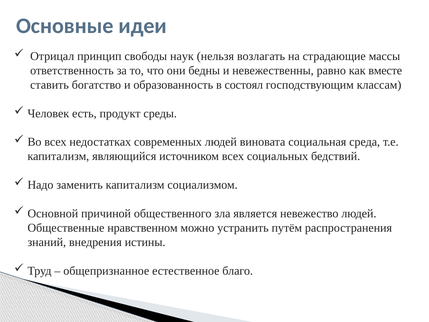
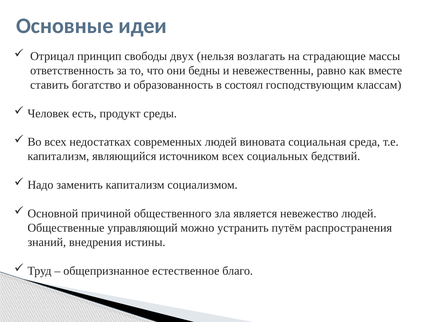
наук: наук -> двух (182, 56)
нравственном: нравственном -> управляющий (143, 228)
